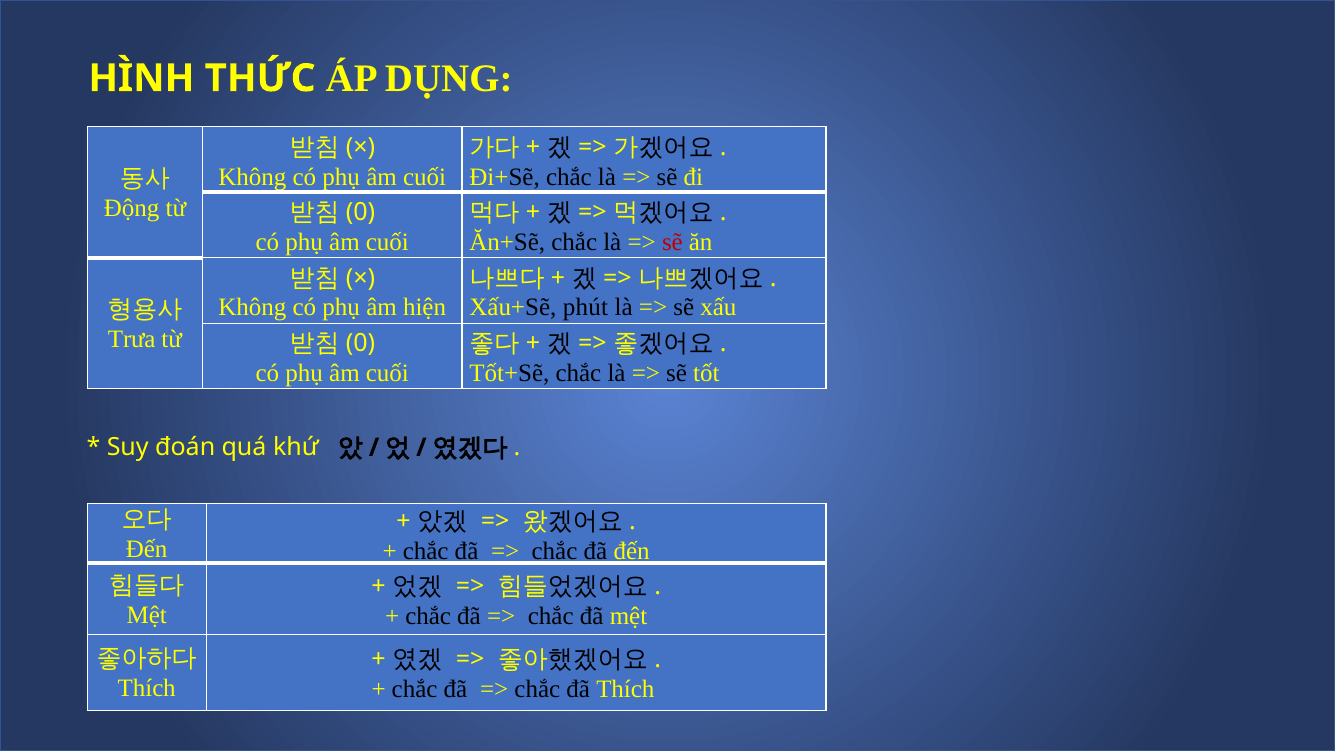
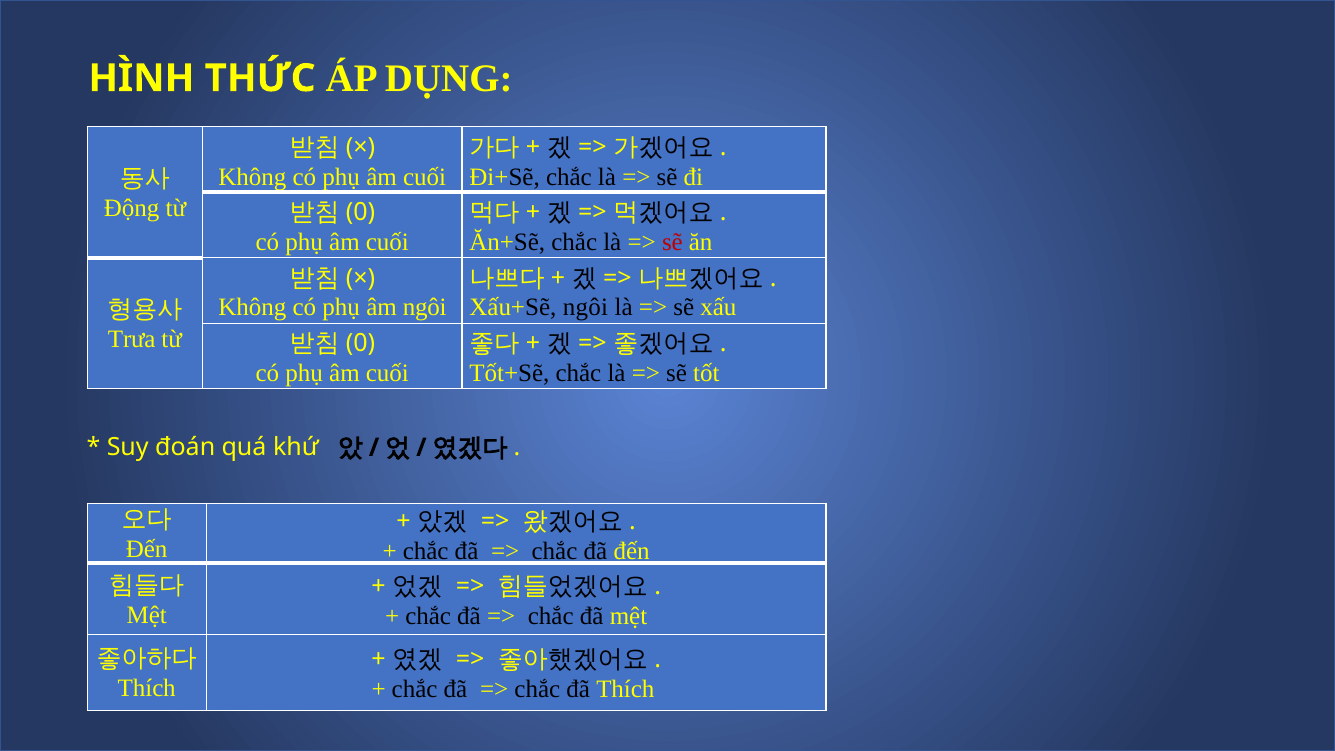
âm hiện: hiện -> ngôi (425, 308)
Xấu+Sẽ phút: phút -> ngôi (585, 308)
